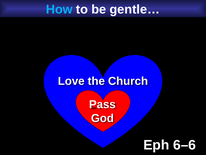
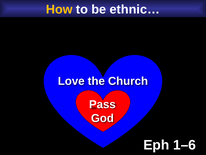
How colour: light blue -> yellow (59, 9)
gentle…: gentle… -> ethnic… (135, 9)
6–6: 6–6 -> 1–6 (184, 145)
